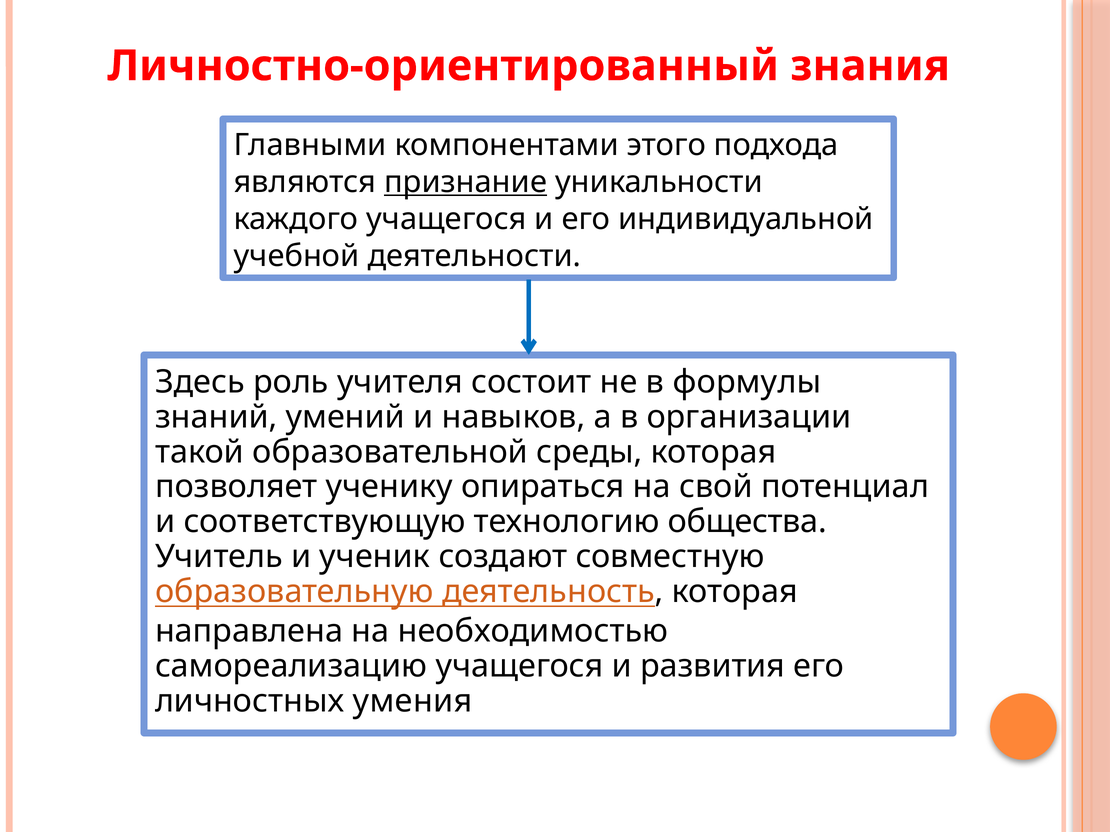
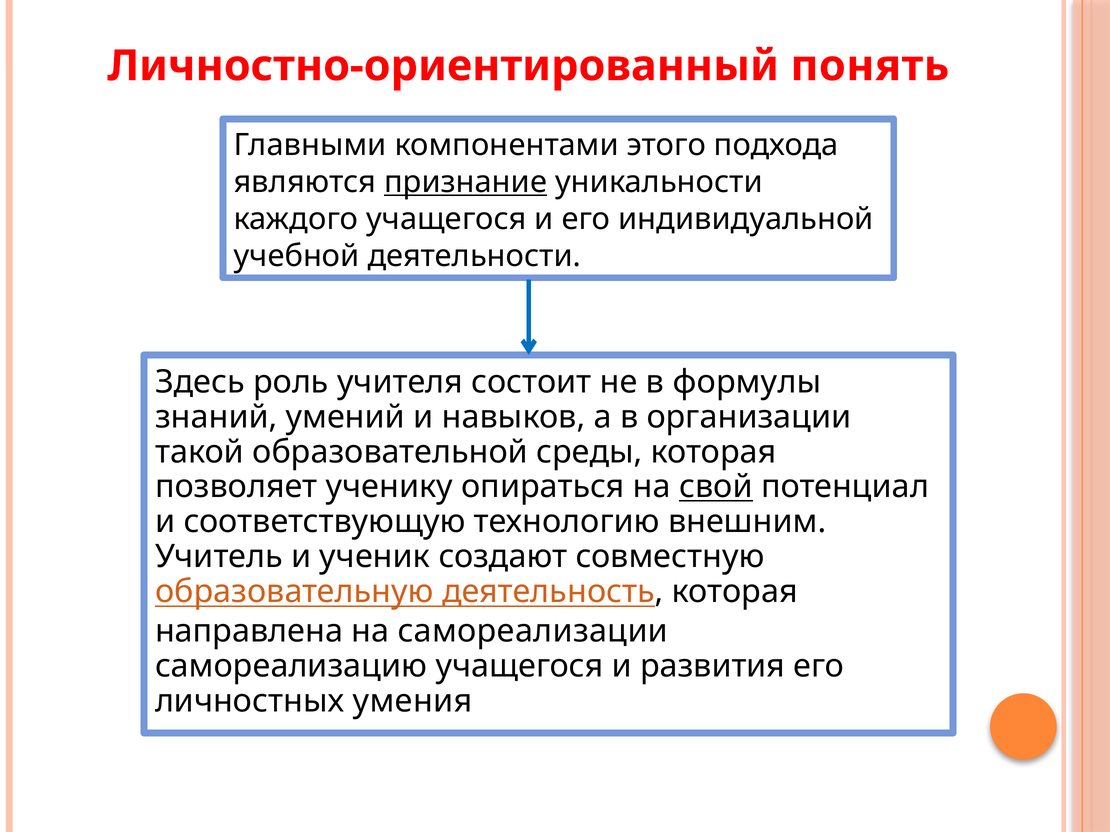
знания: знания -> понять (870, 66)
свой underline: none -> present (716, 487)
общества: общества -> внешним (747, 522)
необходимостью: необходимостью -> самореализации (533, 632)
